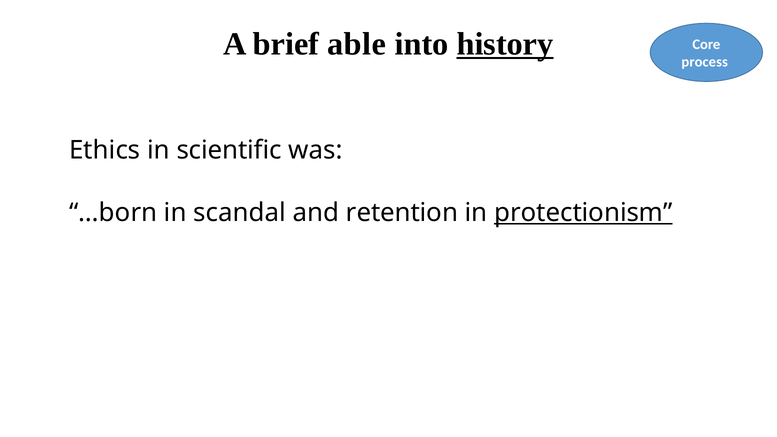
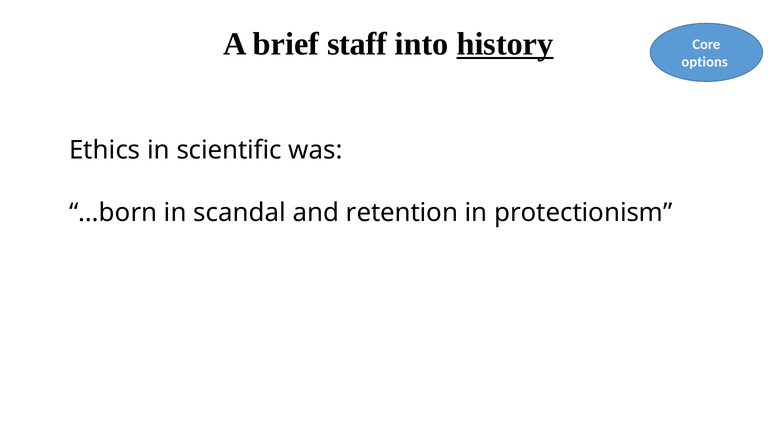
able: able -> staff (357, 44)
process: process -> options (705, 62)
protectionism underline: present -> none (583, 213)
